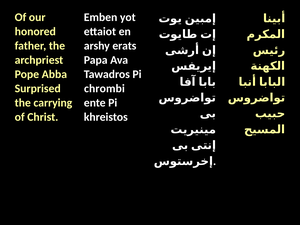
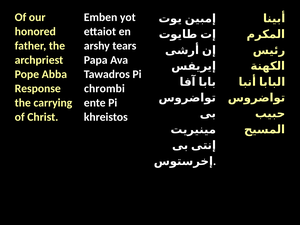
erats: erats -> tears (124, 46)
Surprised: Surprised -> Response (38, 88)
